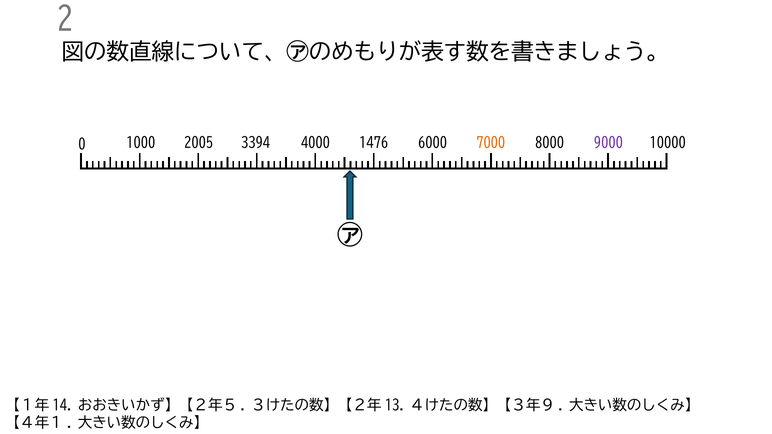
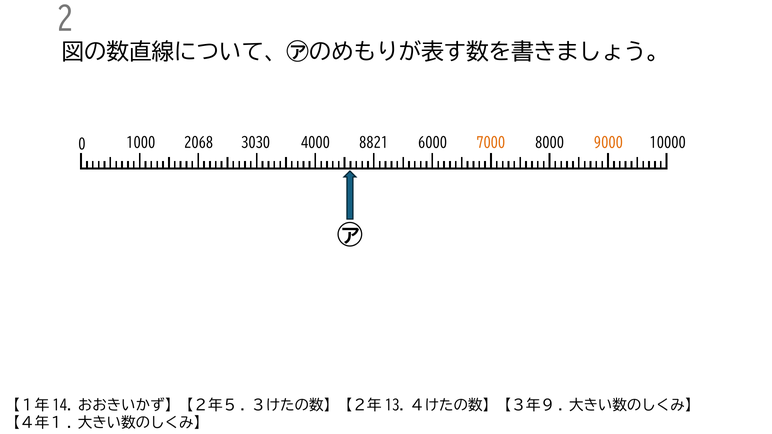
2005: 2005 -> 2068 (199, 143)
3394: 3394 -> 3030 (256, 143)
1476: 1476 -> 8821 (374, 143)
9000 colour: purple -> orange (608, 143)
